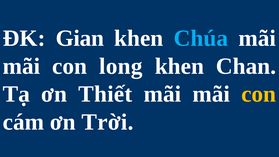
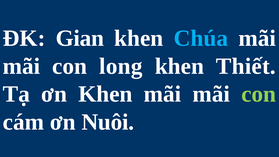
Chan: Chan -> Thiết (246, 66)
ơn Thiết: Thiết -> Khen (105, 94)
con colour: yellow -> light green (259, 94)
Trời: Trời -> Nuôi (108, 122)
